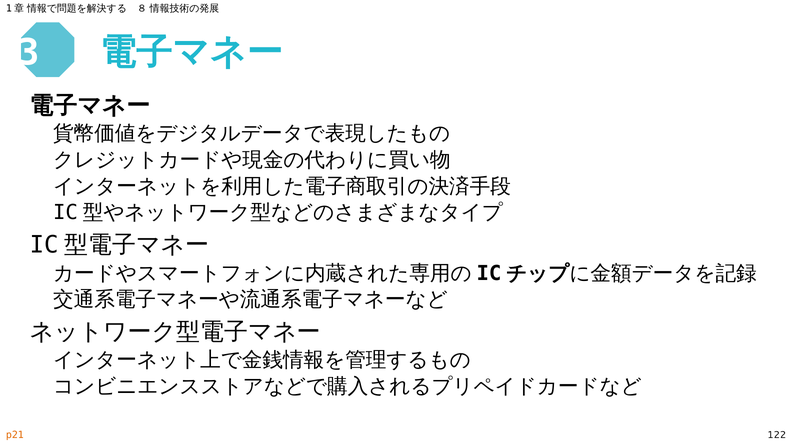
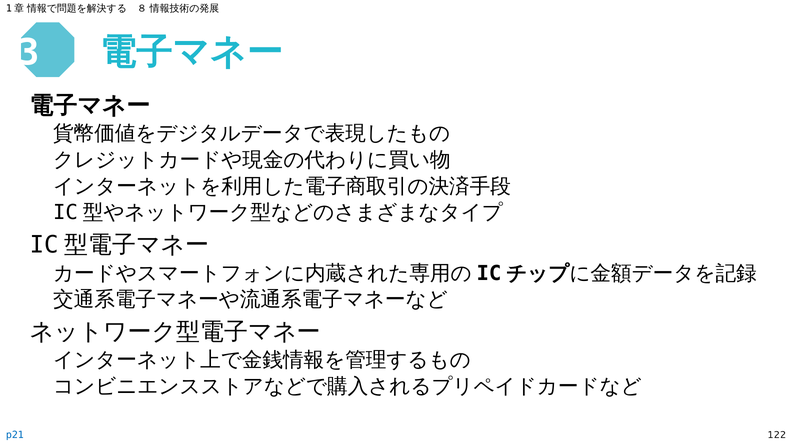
p21 colour: orange -> blue (15, 435)
